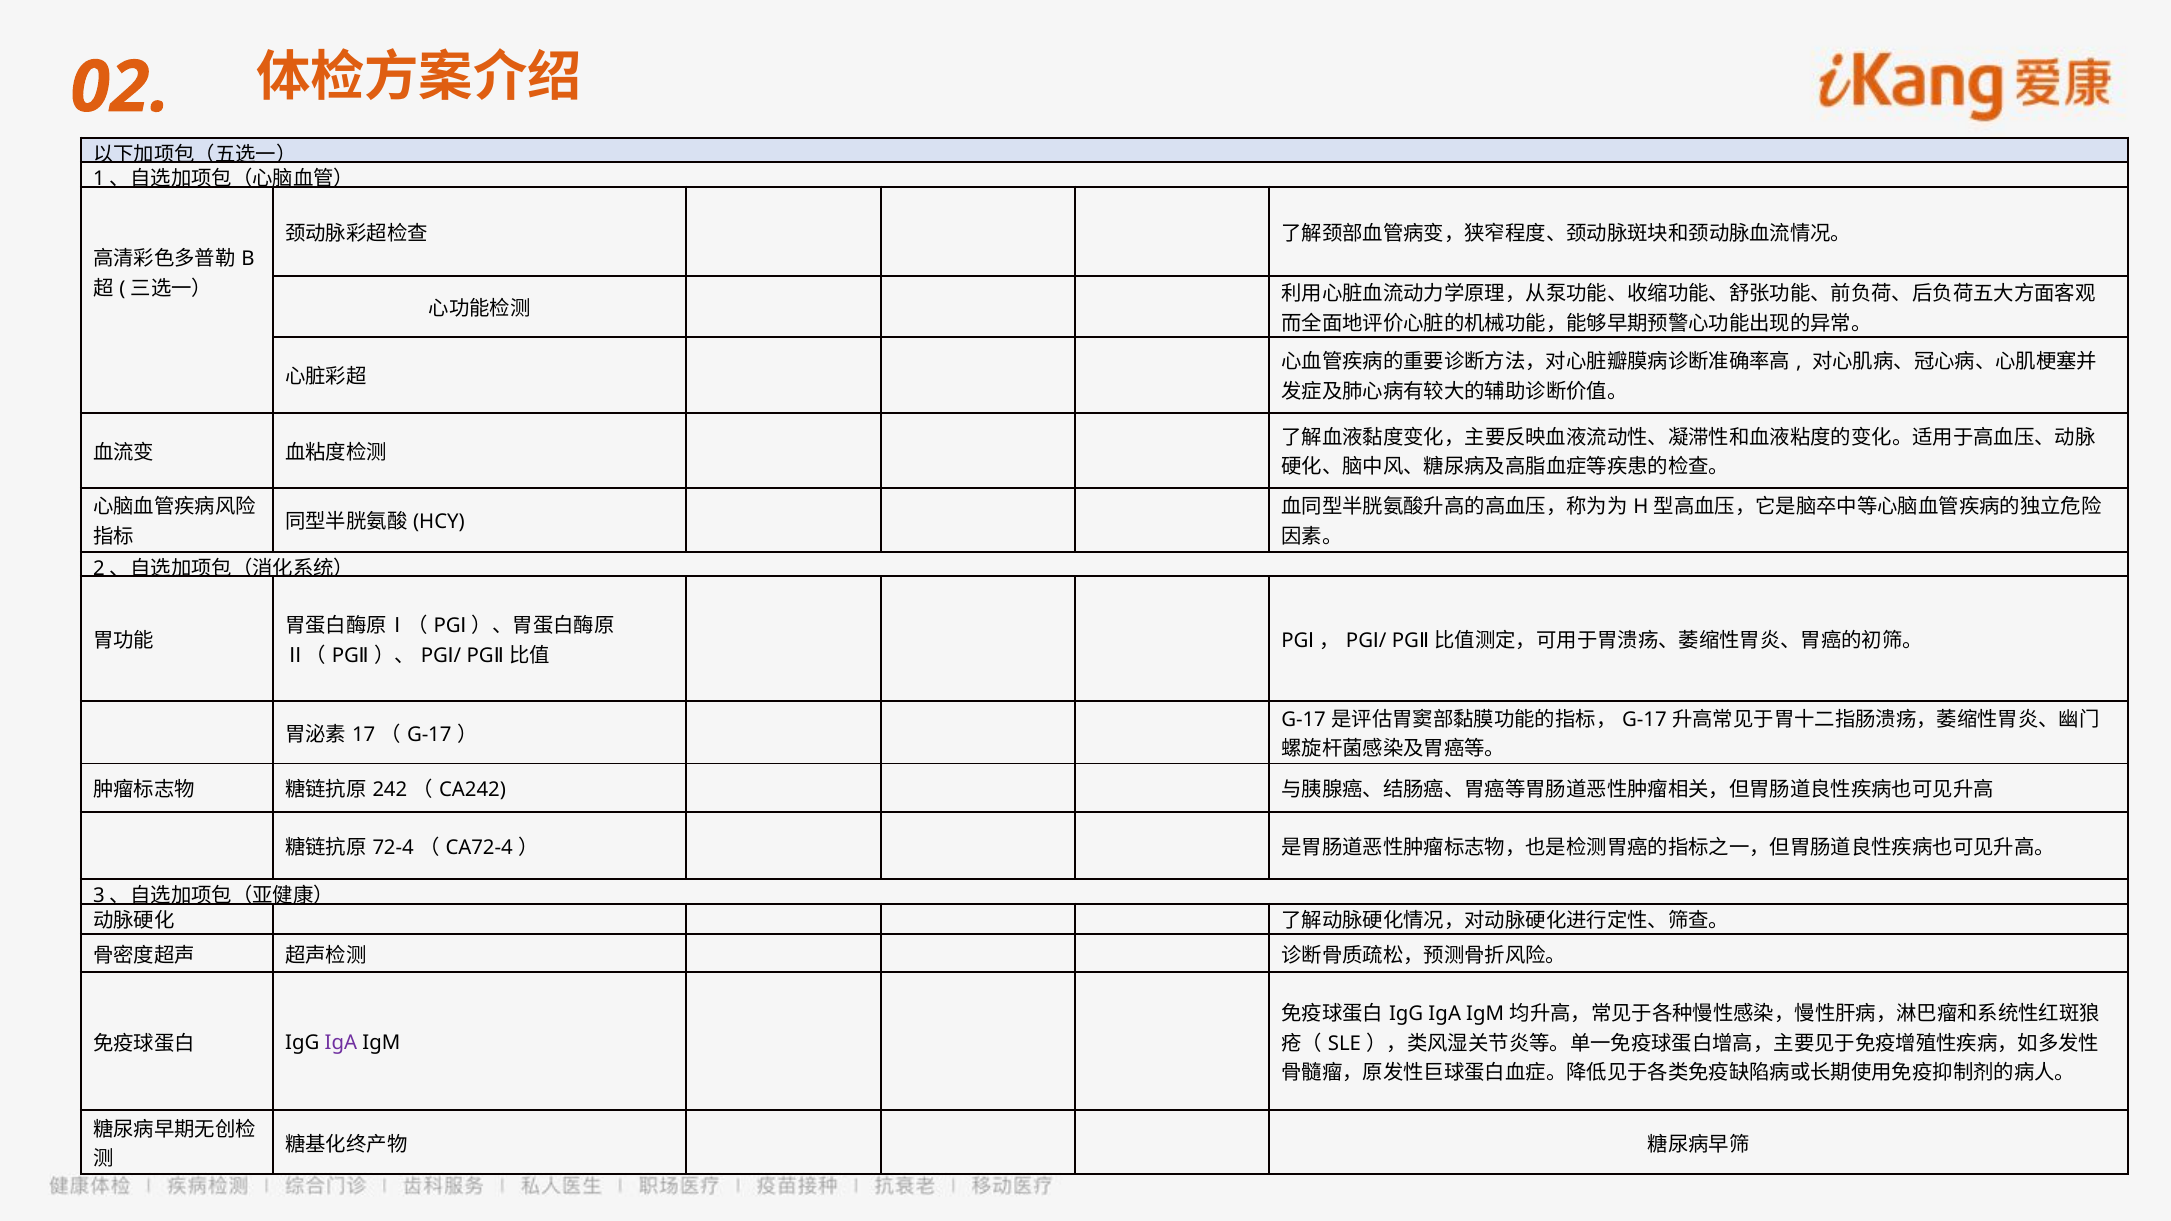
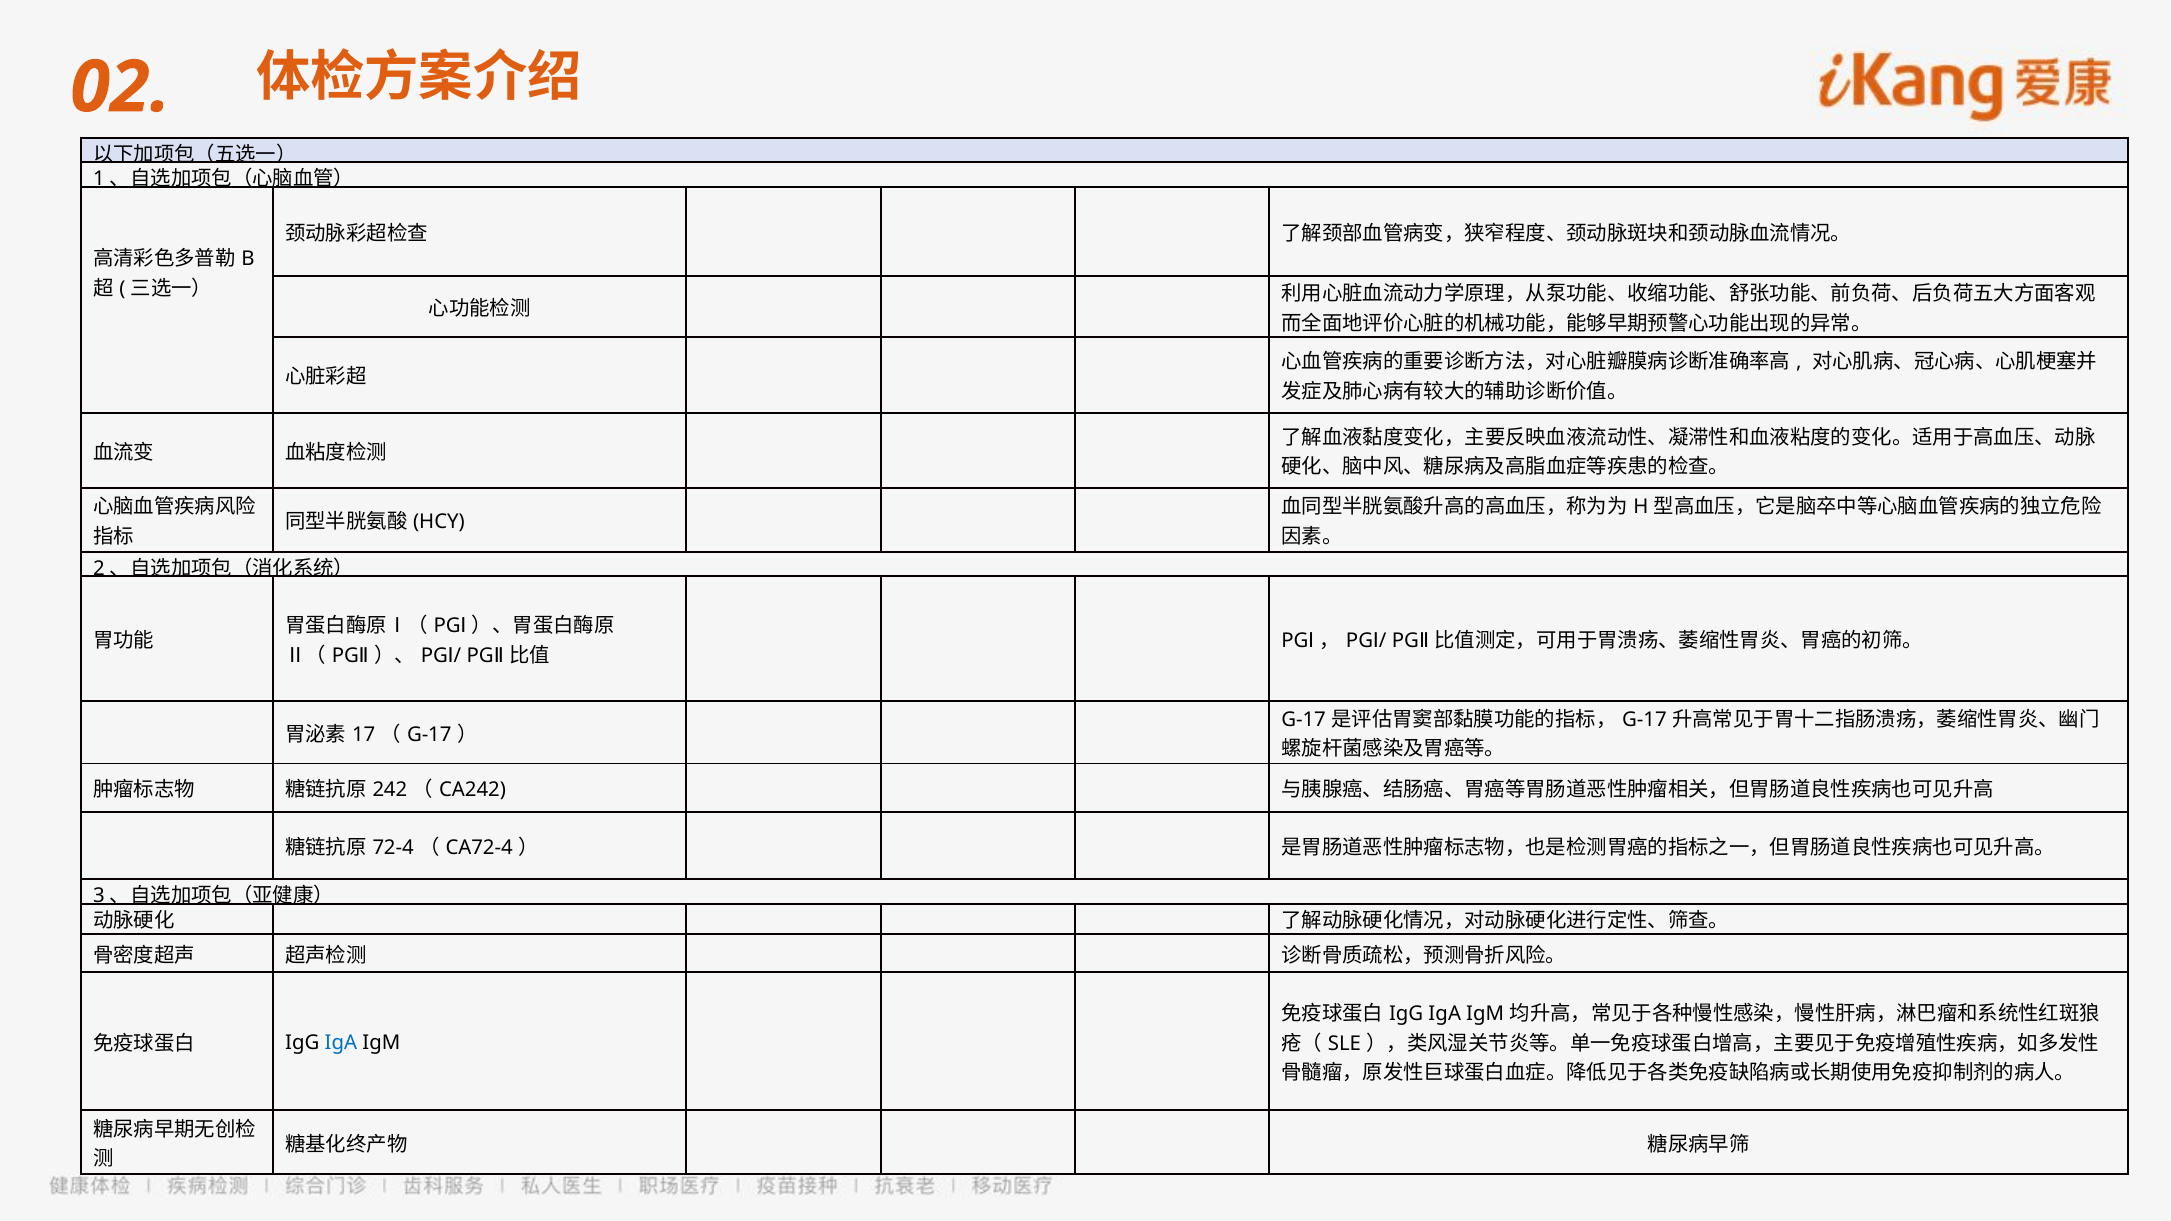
IgA colour: purple -> blue (341, 1043)
